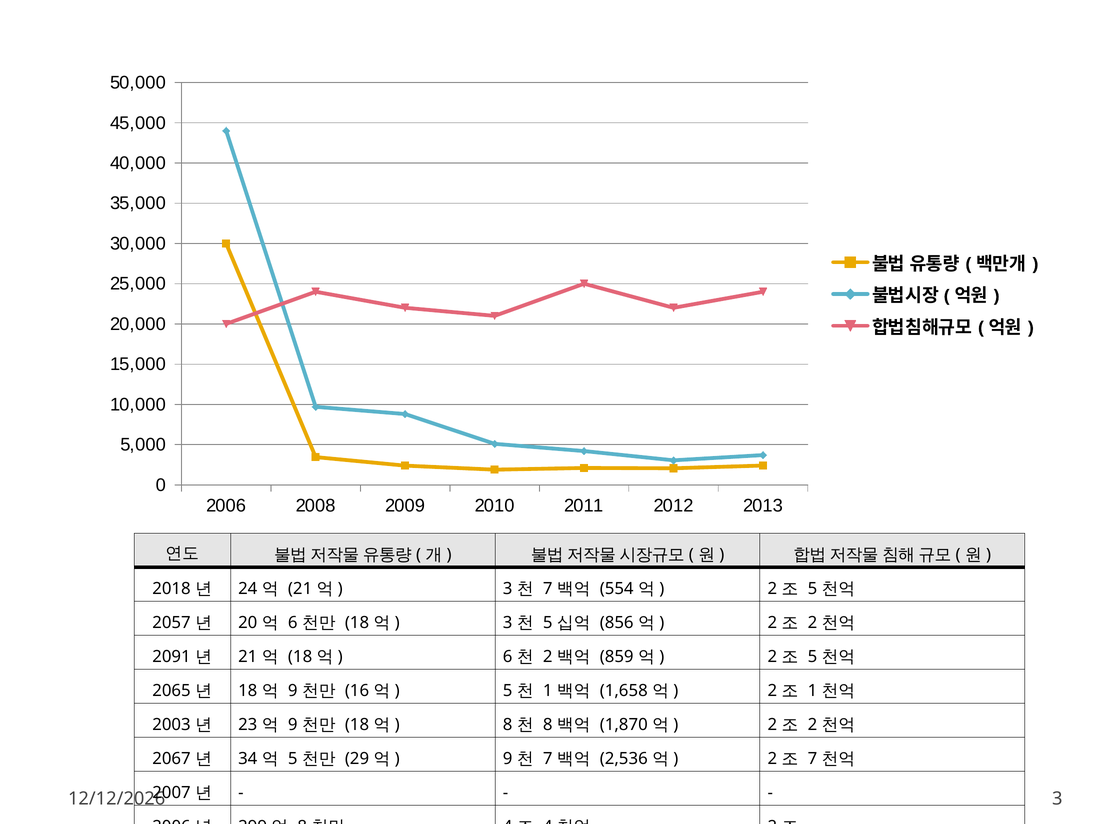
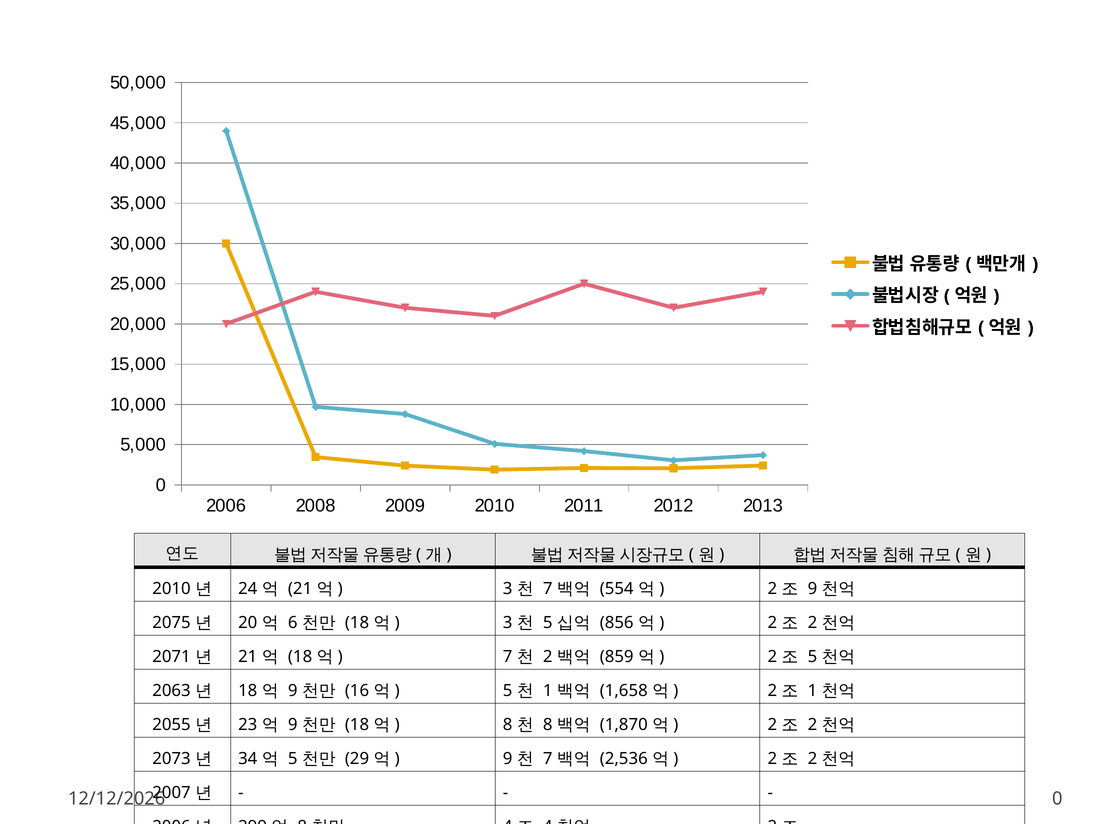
2018: 2018 -> 2010 (172, 588)
5: 5 -> 9 (812, 588)
2057: 2057 -> 2075 (172, 622)
2091: 2091 -> 2071 (172, 656)
6: 6 -> 7 (508, 656)
2065: 2065 -> 2063 (172, 690)
2003: 2003 -> 2055 (172, 724)
2067: 2067 -> 2073 (172, 758)
7: 7 -> 2 (812, 758)
3: 3 -> 0 (1057, 798)
